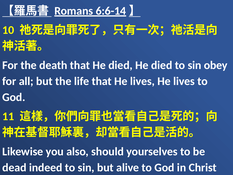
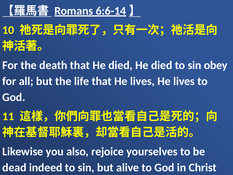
should: should -> rejoice (108, 151)
